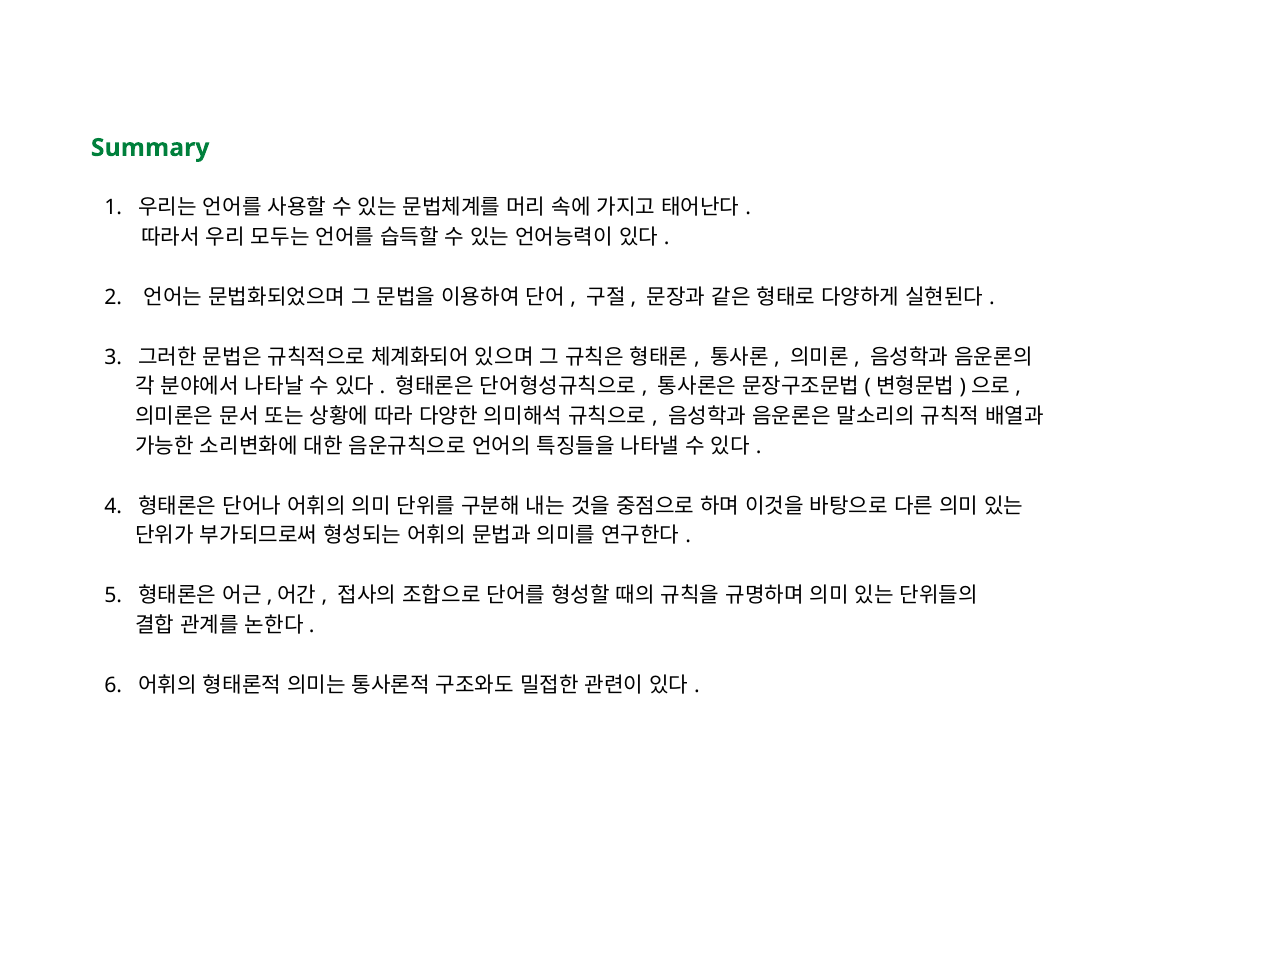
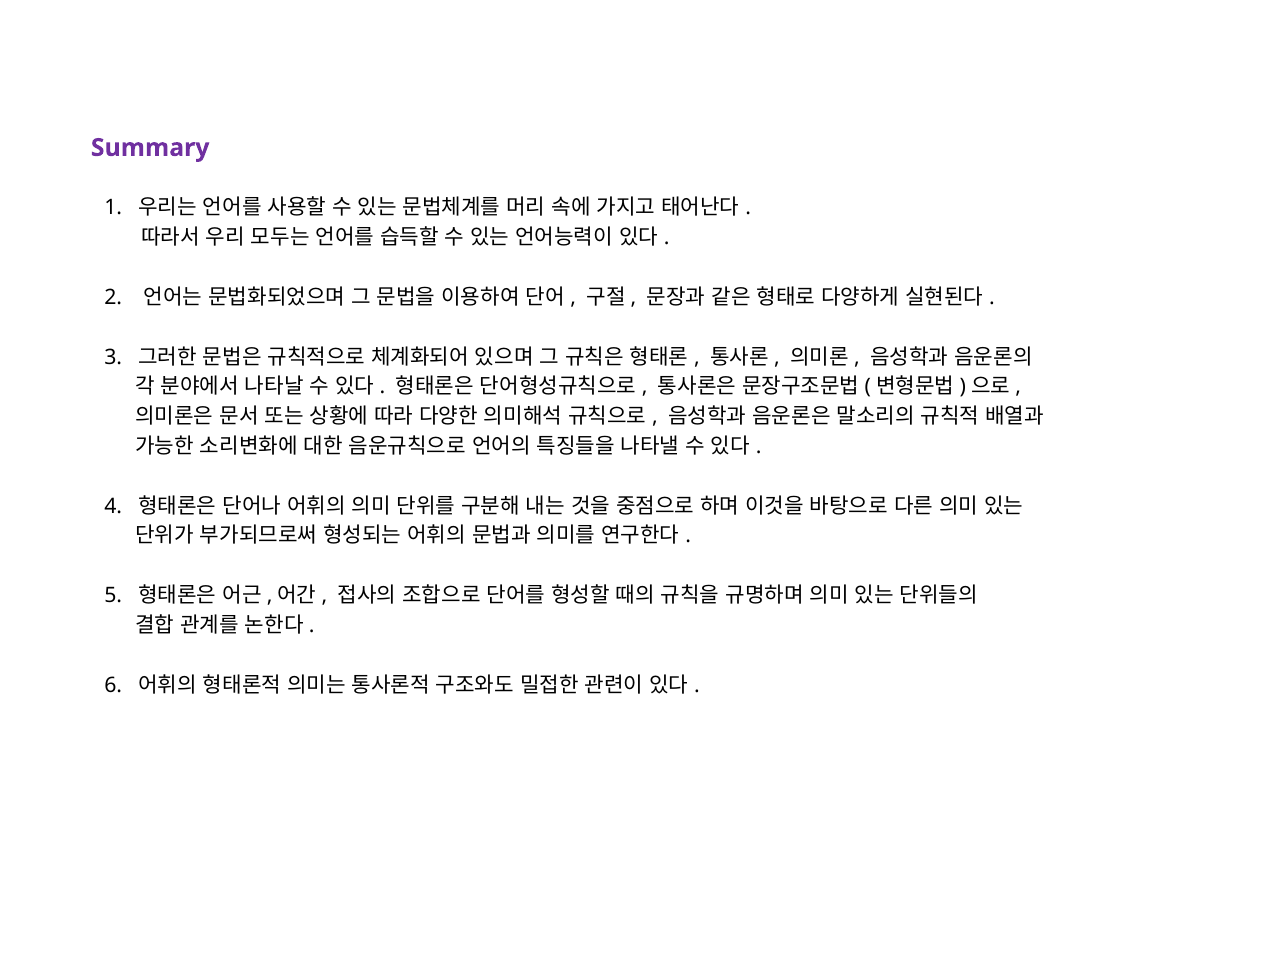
Summary colour: green -> purple (150, 148)
